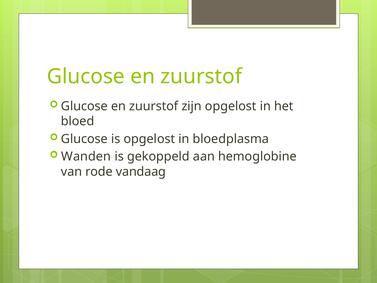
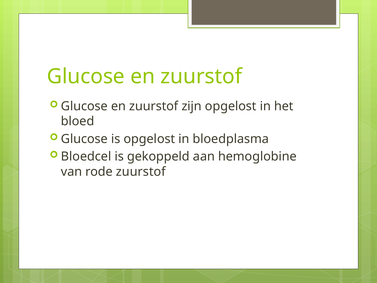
Wanden: Wanden -> Bloedcel (86, 156)
rode vandaag: vandaag -> zuurstof (141, 171)
